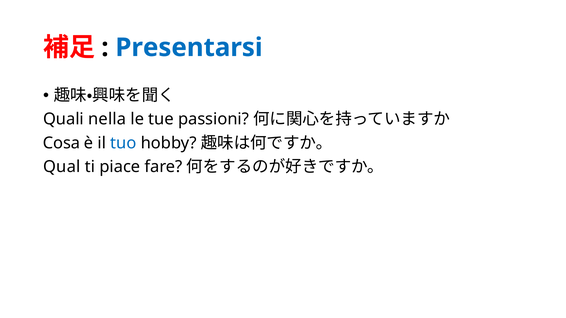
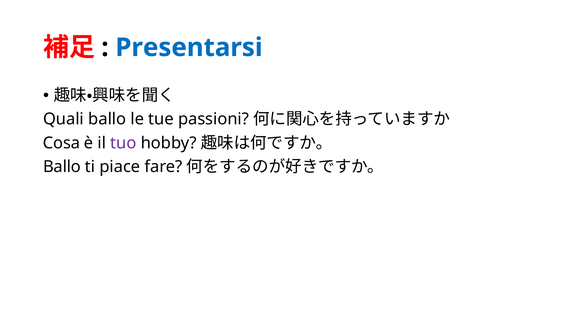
Quali nella: nella -> ballo (107, 119)
tuo colour: blue -> purple (123, 143)
Qual: Qual -> Ballo (62, 167)
